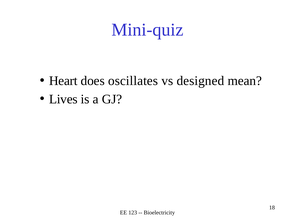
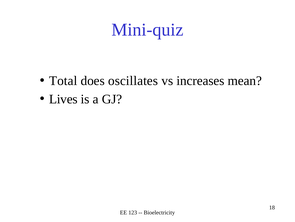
Heart: Heart -> Total (63, 81)
designed: designed -> increases (200, 81)
